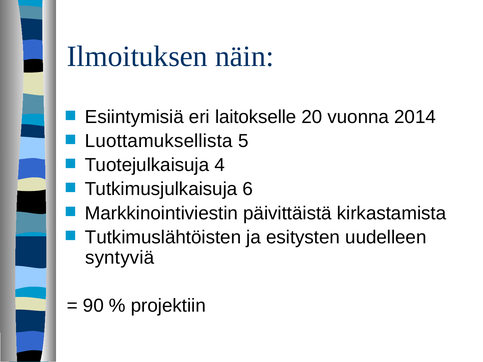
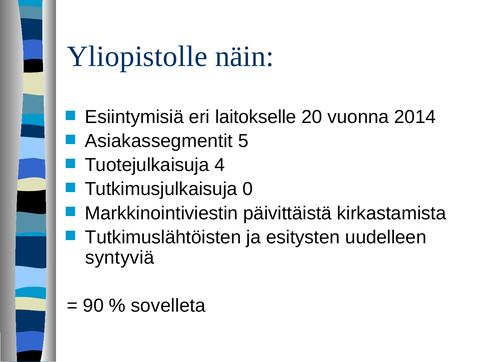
Ilmoituksen: Ilmoituksen -> Yliopistolle (137, 56)
Luottamuksellista: Luottamuksellista -> Asiakassegmentit (159, 141)
6: 6 -> 0 (248, 189)
projektiin: projektiin -> sovelleta (168, 306)
